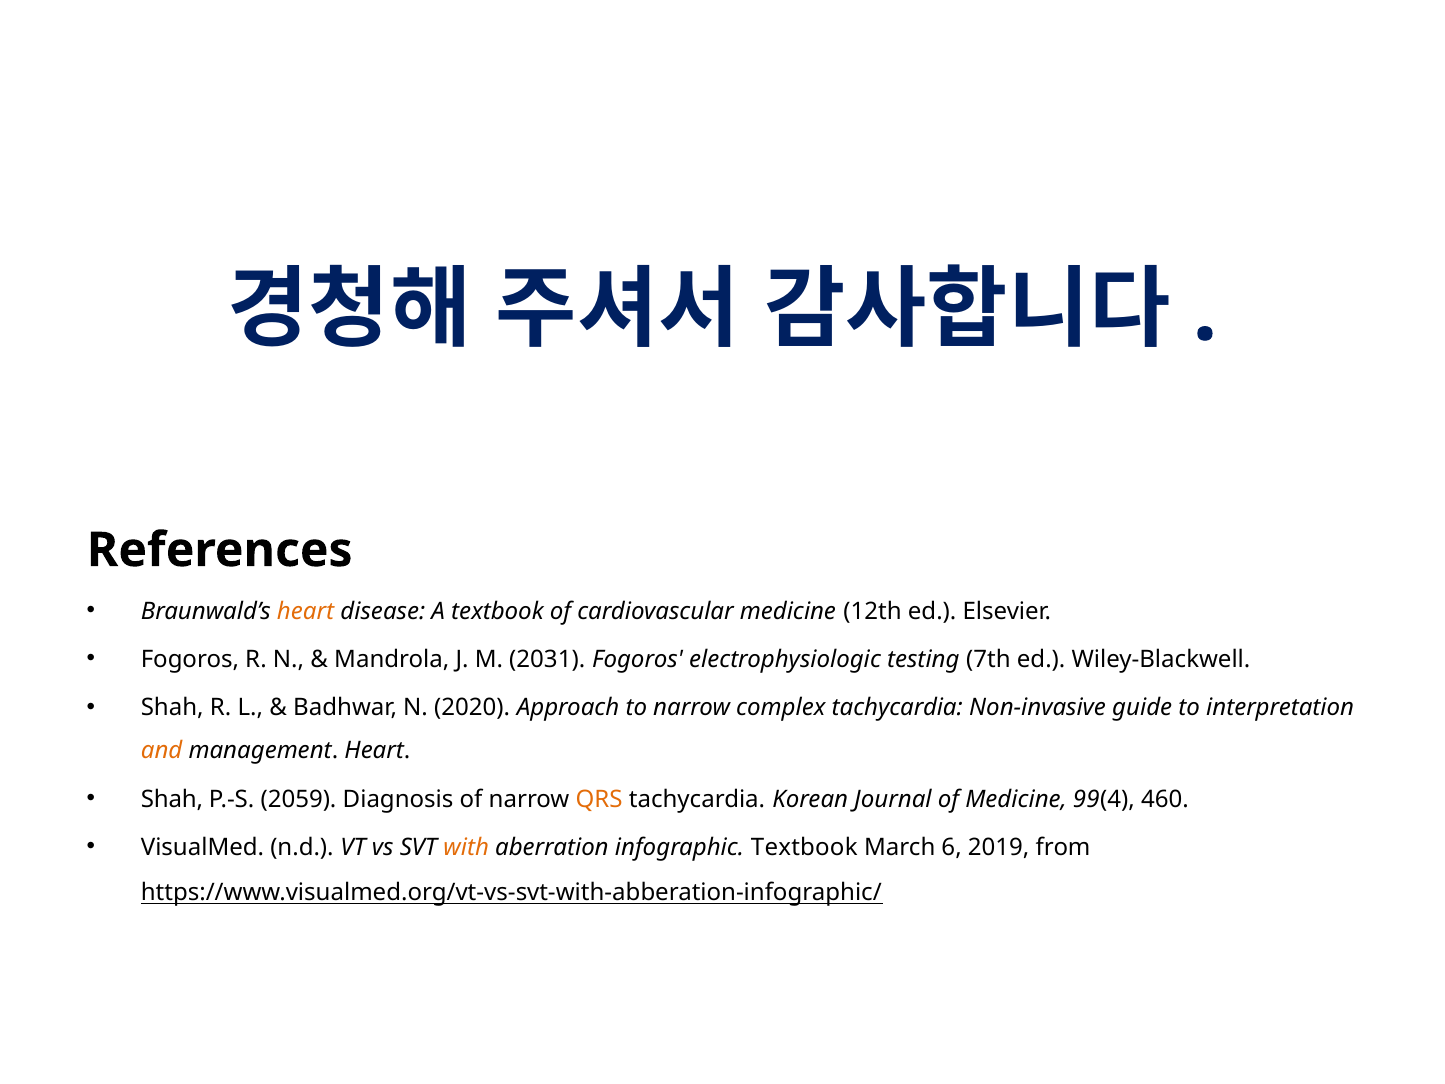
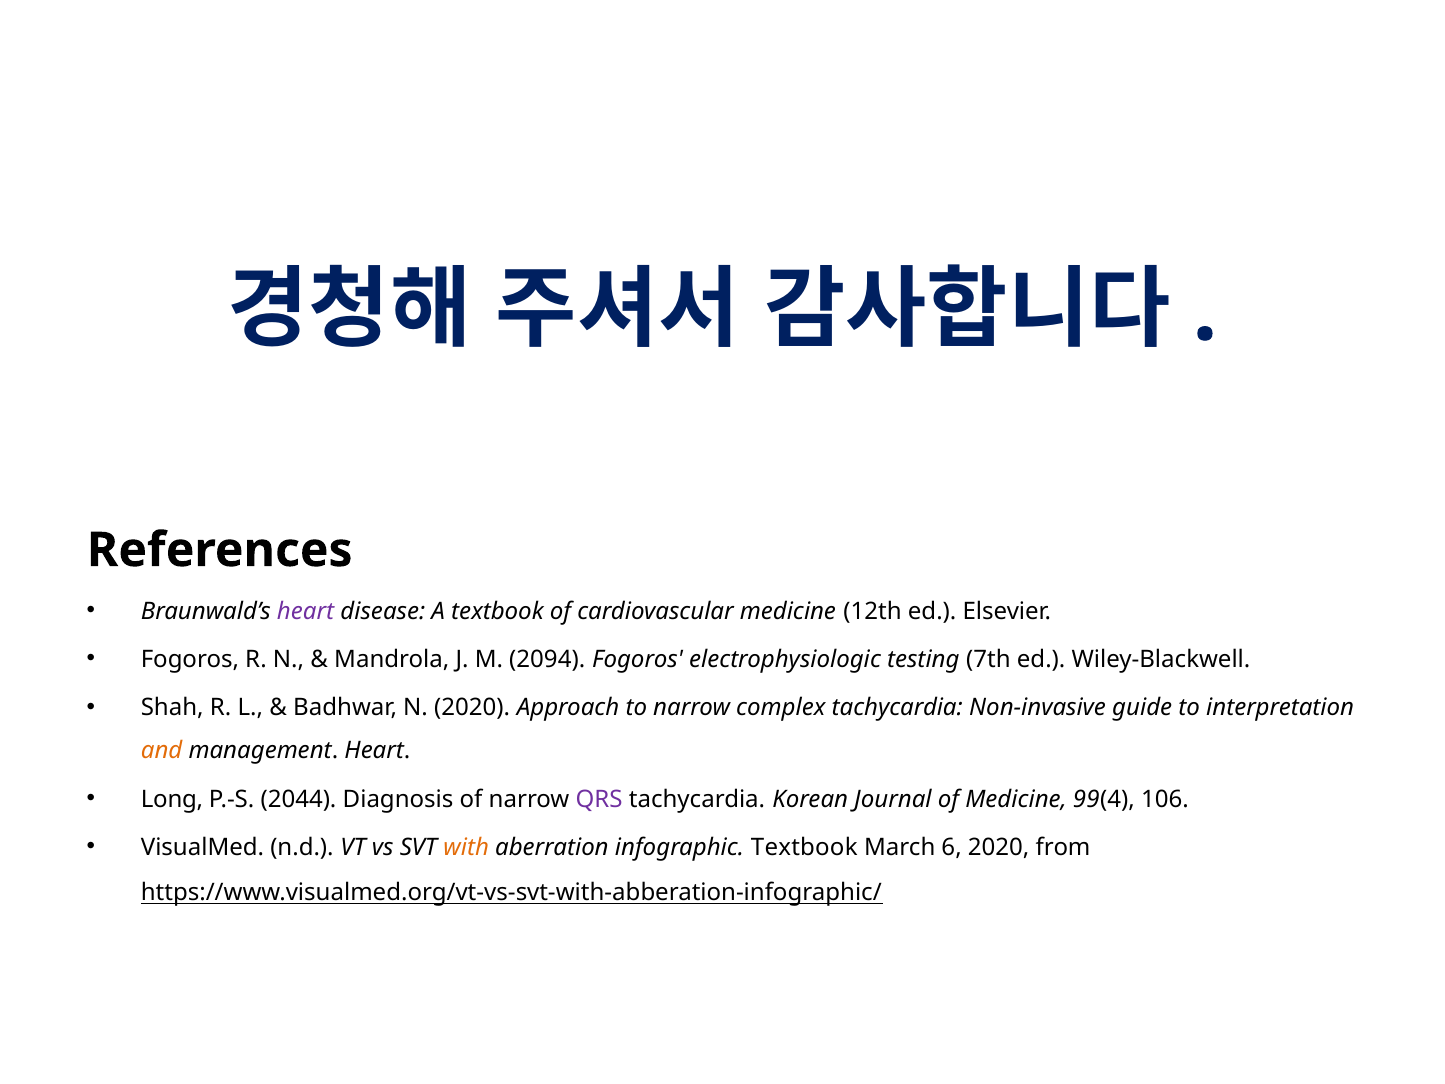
heart colour: orange -> purple (306, 611)
2031: 2031 -> 2094 (547, 659)
Shah: Shah -> Long (172, 799)
2059: 2059 -> 2044 (299, 799)
QRS colour: orange -> purple (599, 799)
460: 460 -> 106 (1165, 799)
6 2019: 2019 -> 2020 (999, 847)
